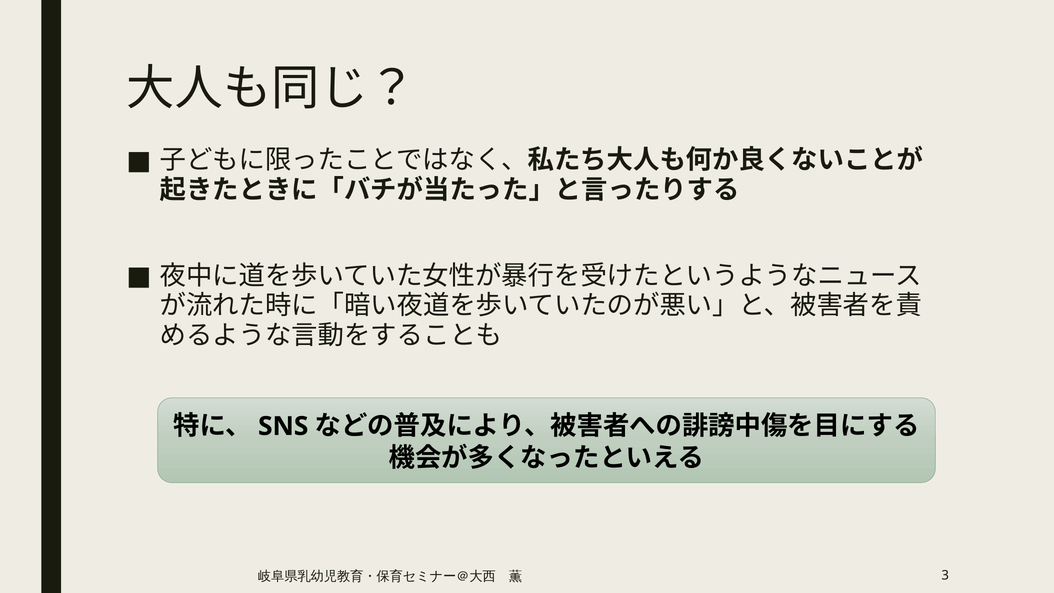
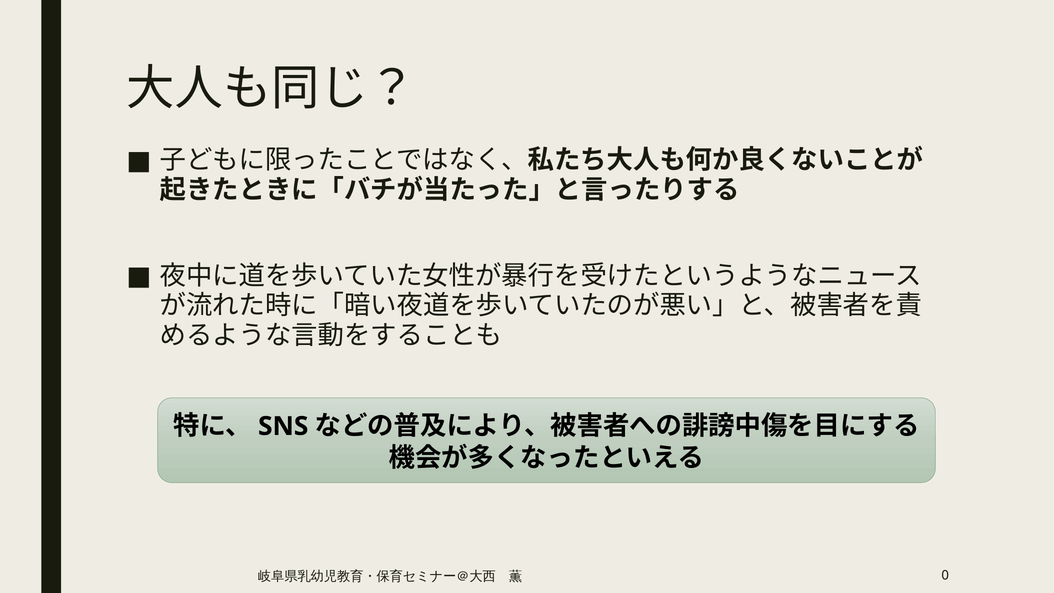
3: 3 -> 0 (945, 575)
